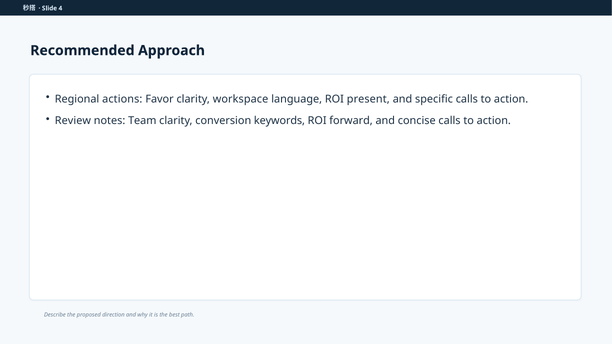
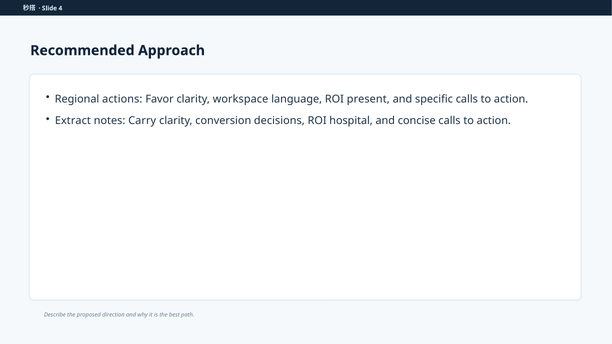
Review: Review -> Extract (73, 121)
Team: Team -> Carry (142, 121)
keywords: keywords -> decisions (279, 121)
forward: forward -> hospital (351, 121)
